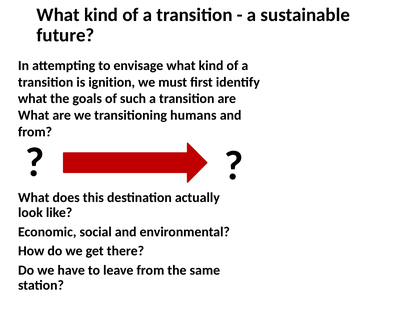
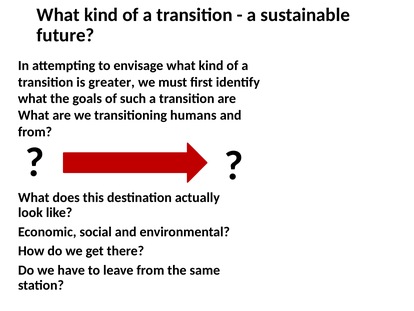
ignition: ignition -> greater (112, 82)
